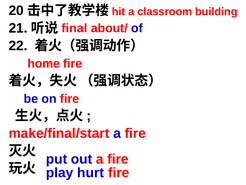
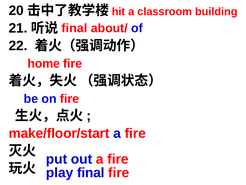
make/final/start: make/final/start -> make/floor/start (59, 133)
play hurt: hurt -> final (91, 172)
